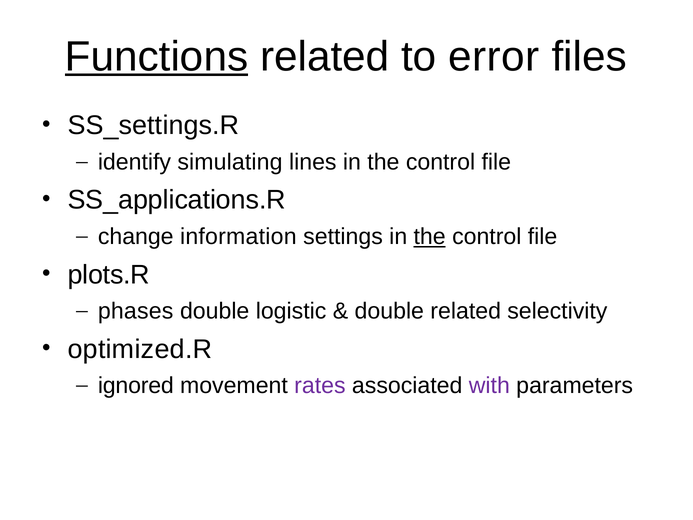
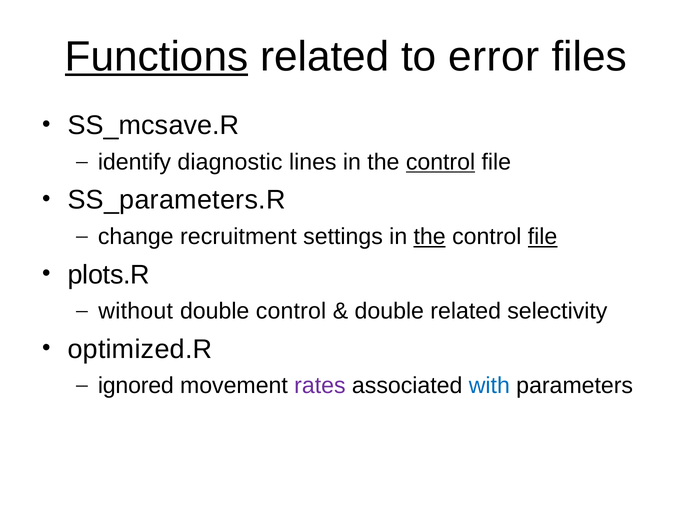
SS_settings.R: SS_settings.R -> SS_mcsave.R (153, 125)
simulating: simulating -> diagnostic (230, 162)
control underline: none -> present (441, 162)
SS_applications.R: SS_applications.R -> SS_parameters.R (177, 200)
information: information -> recruitment (238, 237)
file underline: none -> present (543, 237)
phases: phases -> without (136, 311)
double logistic: logistic -> control (291, 311)
with colour: purple -> blue (489, 386)
